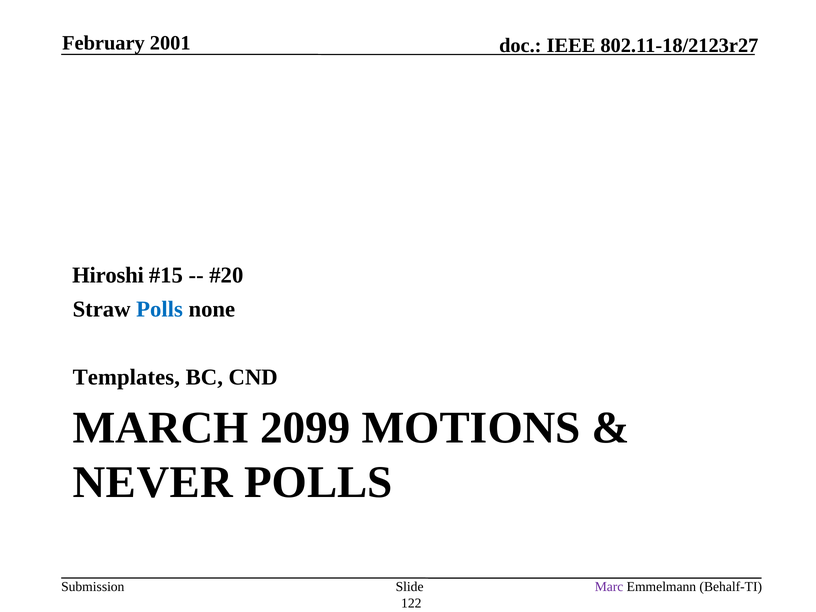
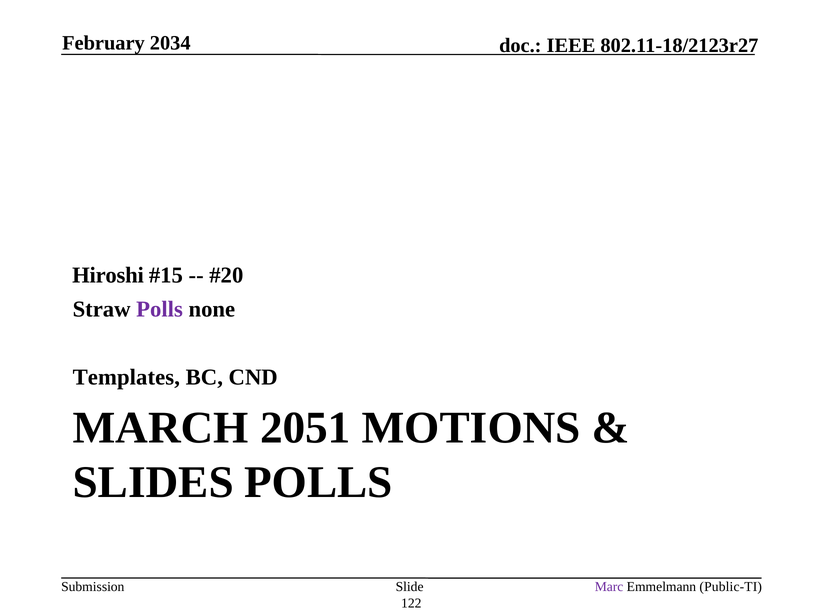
2001: 2001 -> 2034 (170, 43)
Polls colour: blue -> purple (160, 309)
2099: 2099 -> 2051 (305, 428)
NEVER: NEVER -> SLIDES (153, 482)
Behalf-TI: Behalf-TI -> Public-TI (731, 587)
